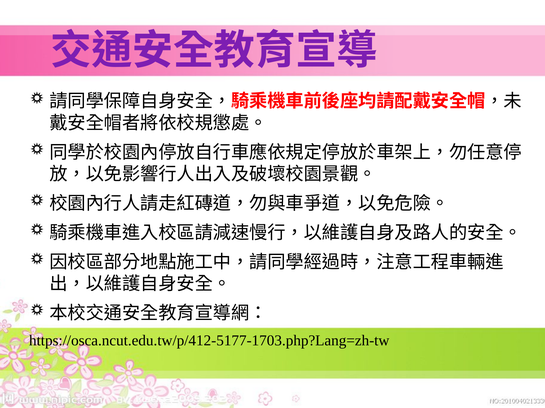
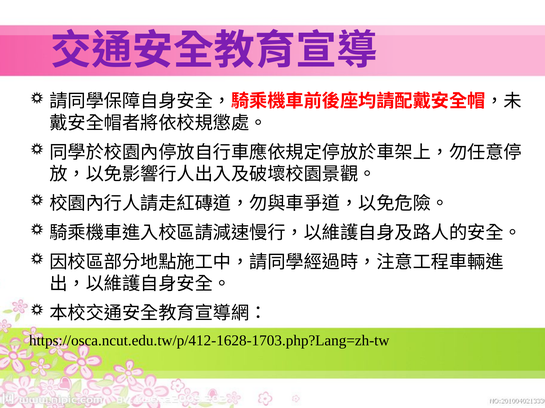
https://osca.ncut.edu.tw/p/412-5177-1703.php?Lang=zh-tw: https://osca.ncut.edu.tw/p/412-5177-1703.php?Lang=zh-tw -> https://osca.ncut.edu.tw/p/412-1628-1703.php?Lang=zh-tw (209, 341)
